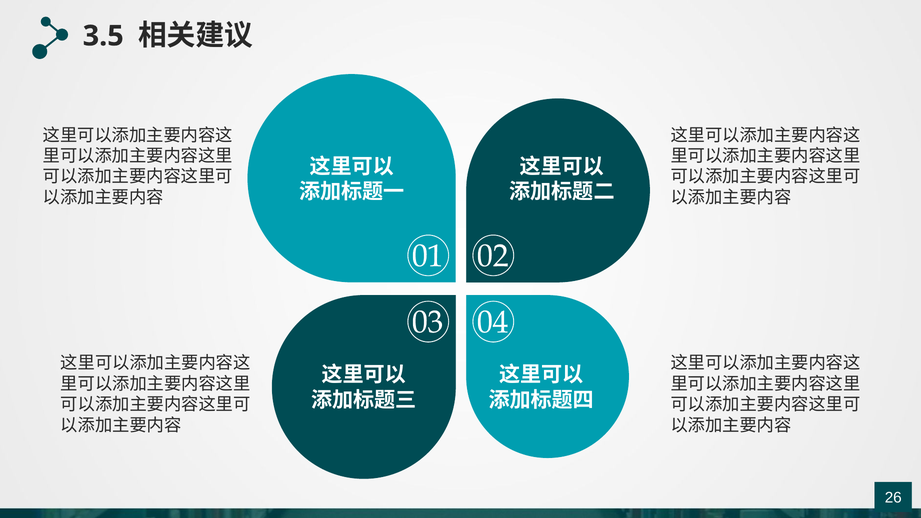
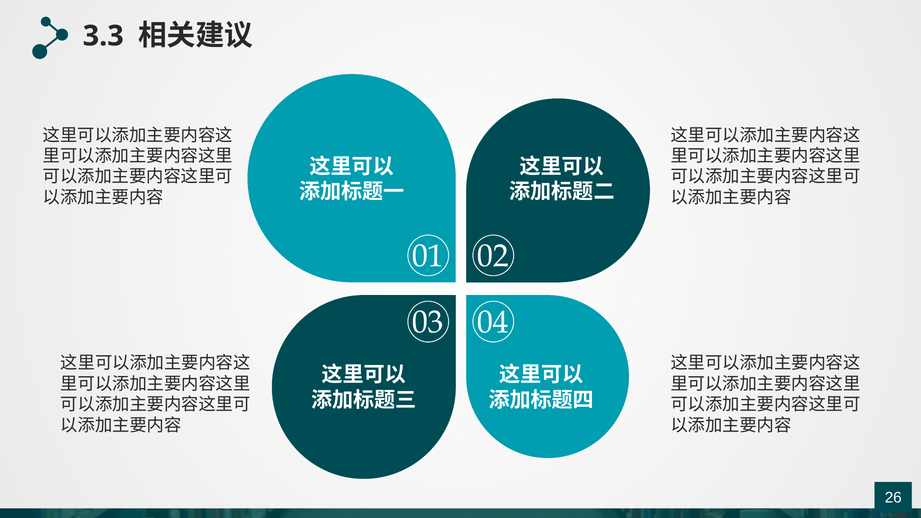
3.5: 3.5 -> 3.3 (103, 36)
